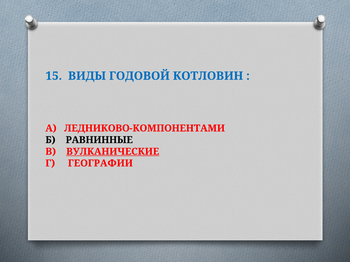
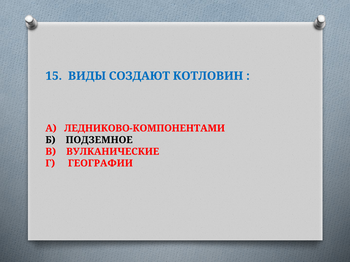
ГОДОВОЙ: ГОДОВОЙ -> СОЗДАЮТ (139, 76)
РАВНИННЫЕ: РАВНИННЫЕ -> ПОДЗЕМНОЕ (99, 140)
ВУЛКАНИЧЕСКИЕ underline: present -> none (113, 152)
